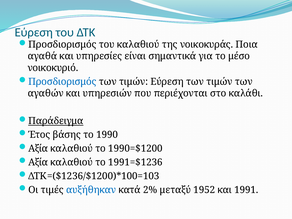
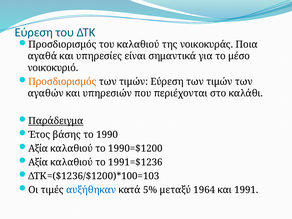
Προσδιορισμός colour: blue -> orange (62, 82)
2%: 2% -> 5% (150, 190)
1952: 1952 -> 1964 (204, 190)
